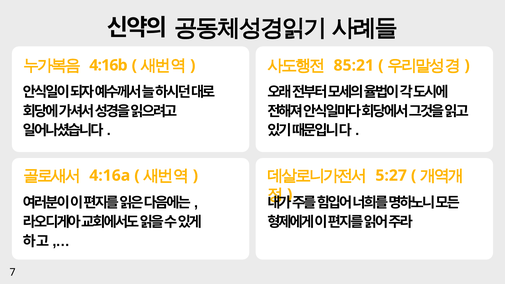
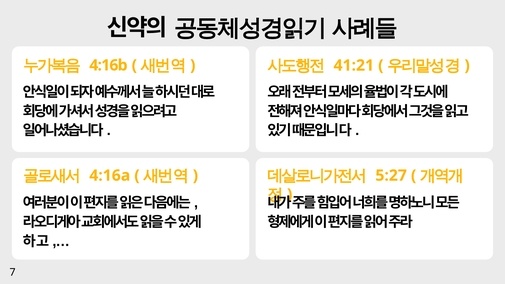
85:21: 85:21 -> 41:21 (354, 65)
